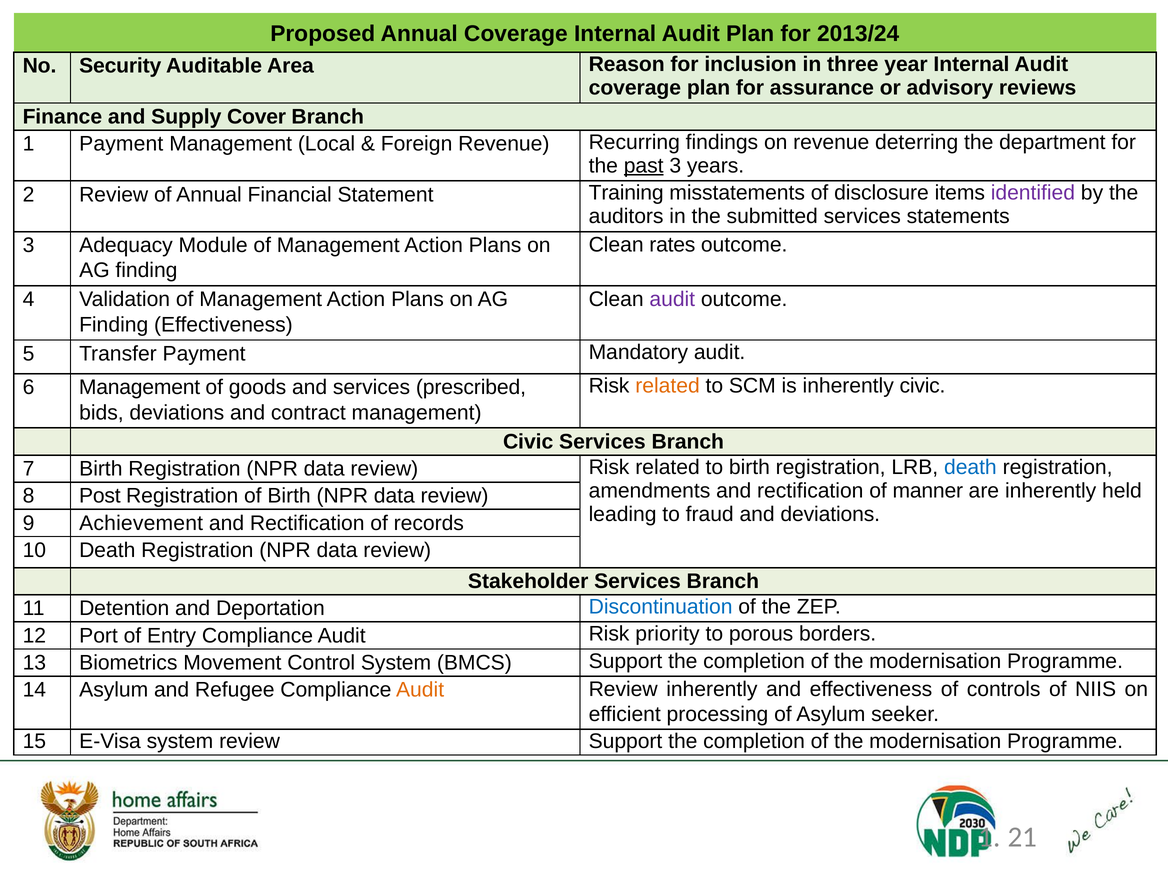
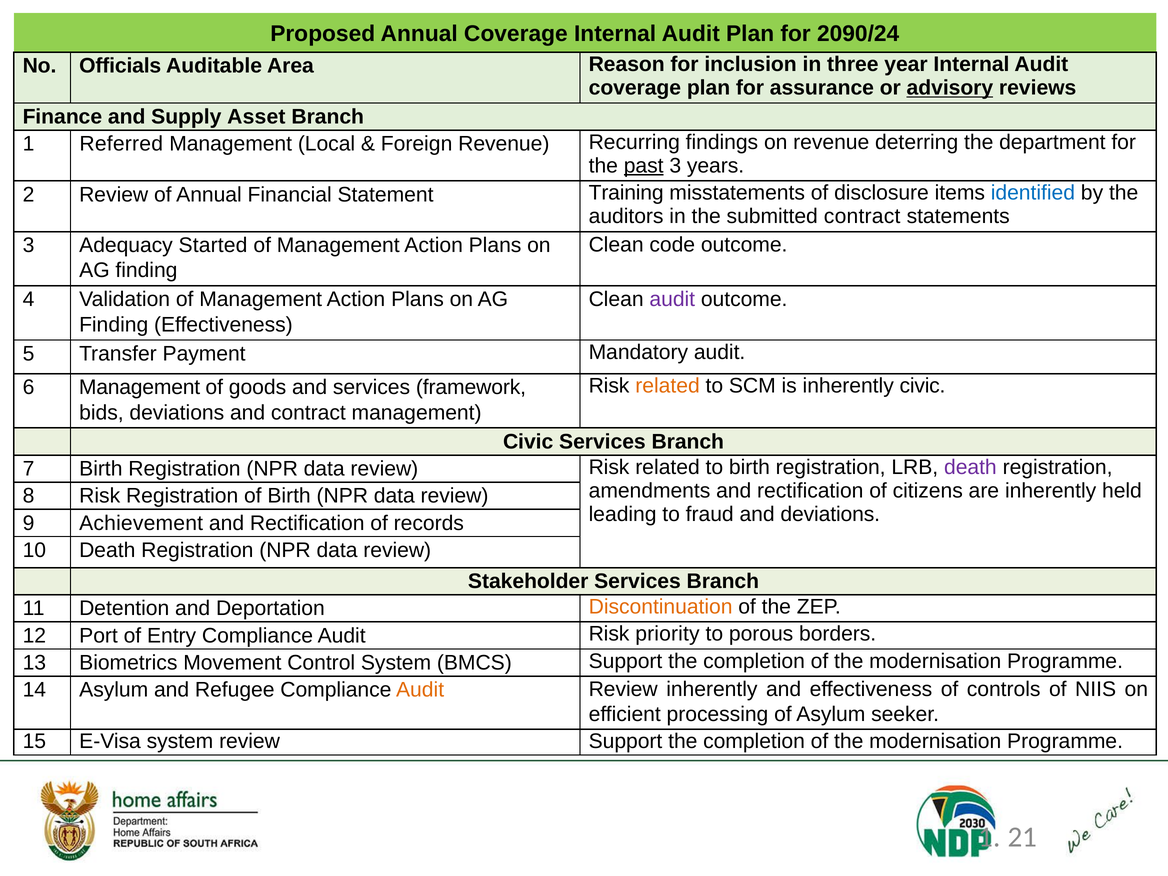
2013/24: 2013/24 -> 2090/24 (858, 34)
Security: Security -> Officials (120, 66)
advisory underline: none -> present (950, 88)
Cover: Cover -> Asset (256, 117)
1 Payment: Payment -> Referred (121, 144)
identified colour: purple -> blue (1033, 193)
submitted services: services -> contract (862, 217)
rates: rates -> code (672, 245)
Module: Module -> Started (213, 245)
prescribed: prescribed -> framework (471, 387)
death colour: blue -> purple (970, 467)
manner: manner -> citizens (928, 491)
8 Post: Post -> Risk (100, 496)
Discontinuation colour: blue -> orange (661, 607)
